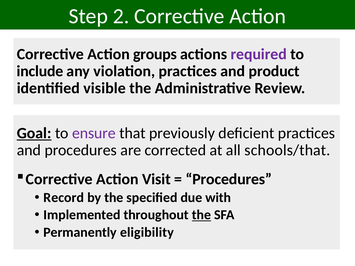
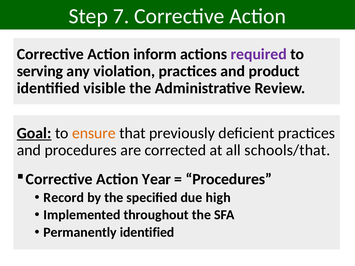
2: 2 -> 7 (121, 16)
groups: groups -> inform (155, 54)
include: include -> serving (40, 71)
ensure colour: purple -> orange (94, 133)
Visit: Visit -> Year (156, 179)
with: with -> high (218, 198)
the underline: present -> none (201, 215)
Permanently eligibility: eligibility -> identified (147, 232)
